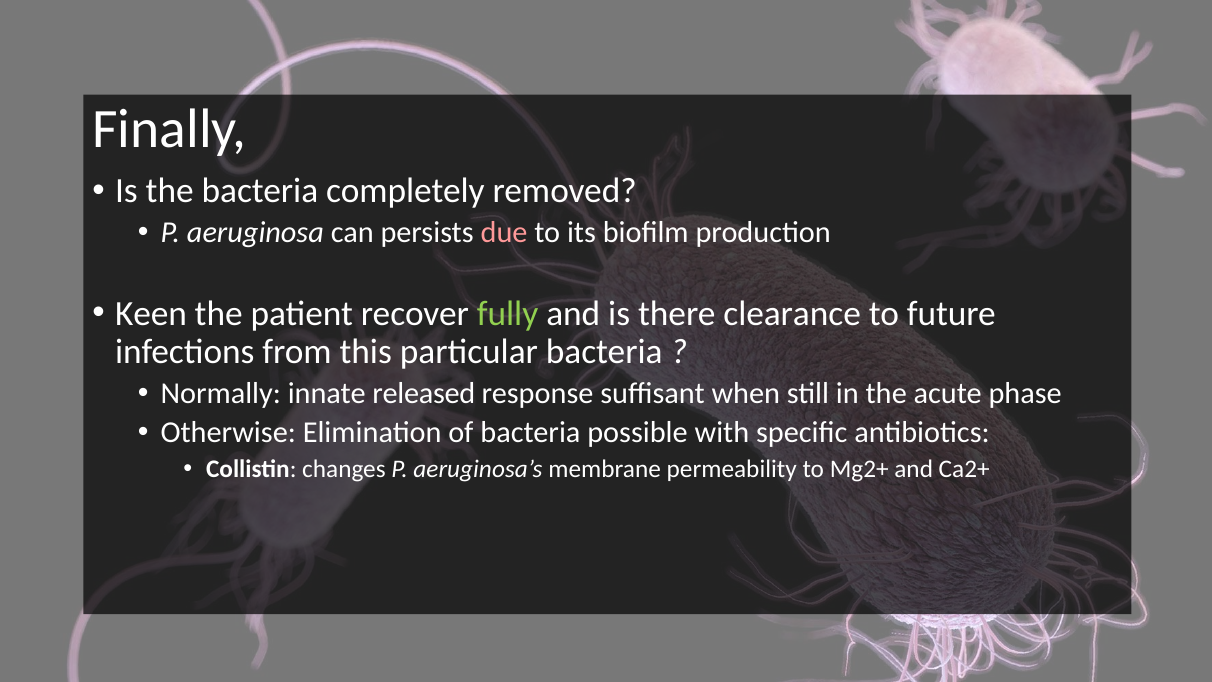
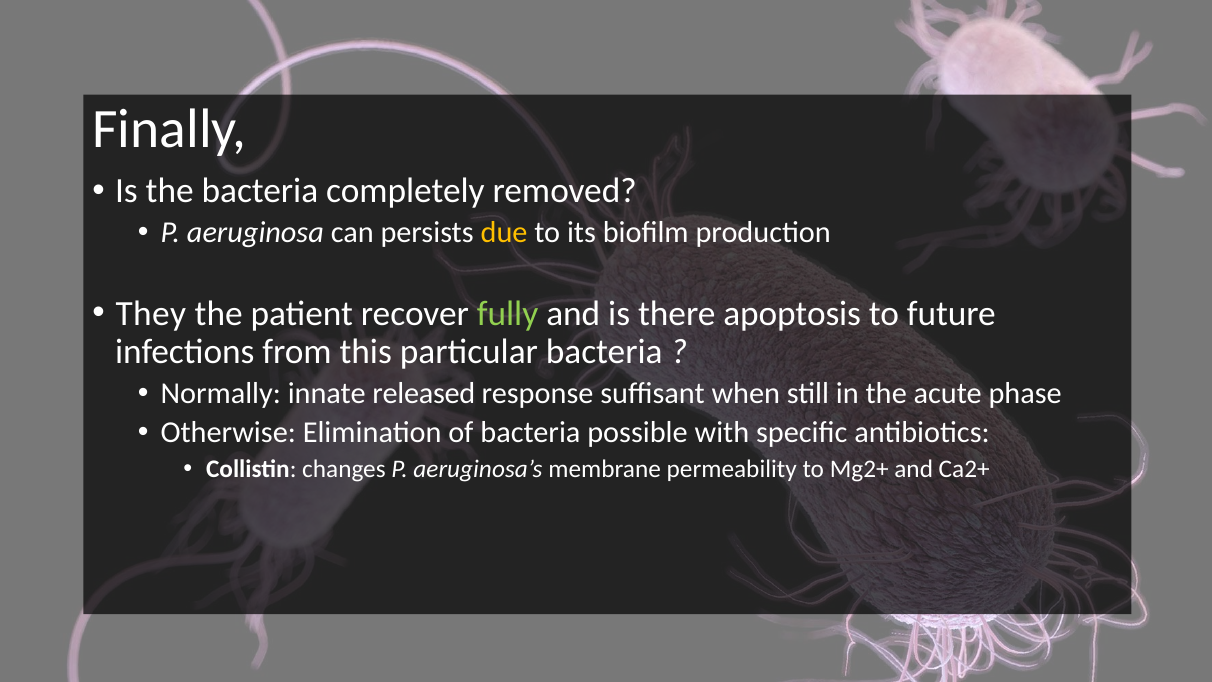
due colour: pink -> yellow (504, 233)
Keen: Keen -> They (151, 313)
clearance: clearance -> apoptosis (792, 313)
